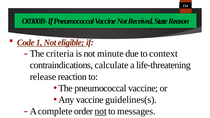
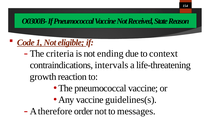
minute: minute -> ending (110, 54)
calculate: calculate -> intervals (112, 65)
release: release -> growth (43, 77)
complete: complete -> therefore (55, 111)
not underline: present -> none (101, 111)
